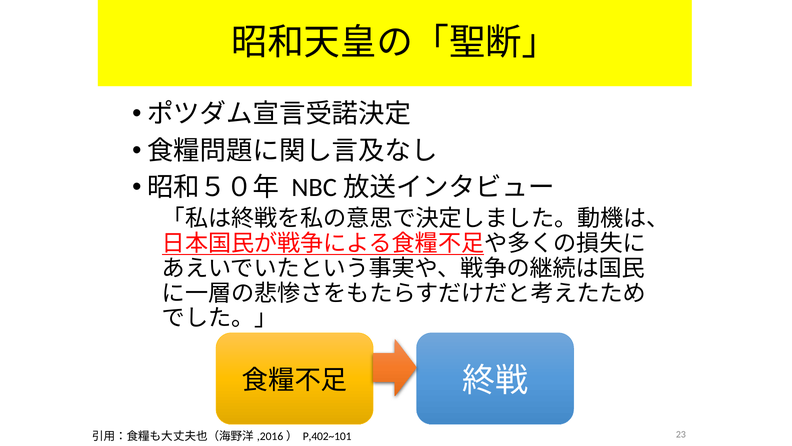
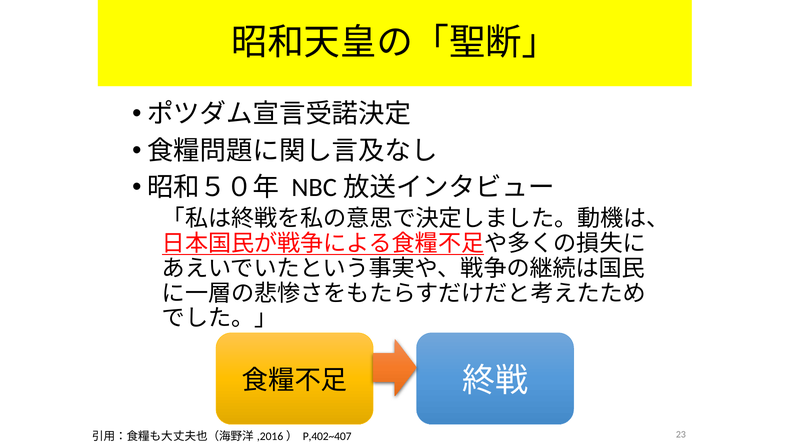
P,402~101: P,402~101 -> P,402~407 (327, 436)
